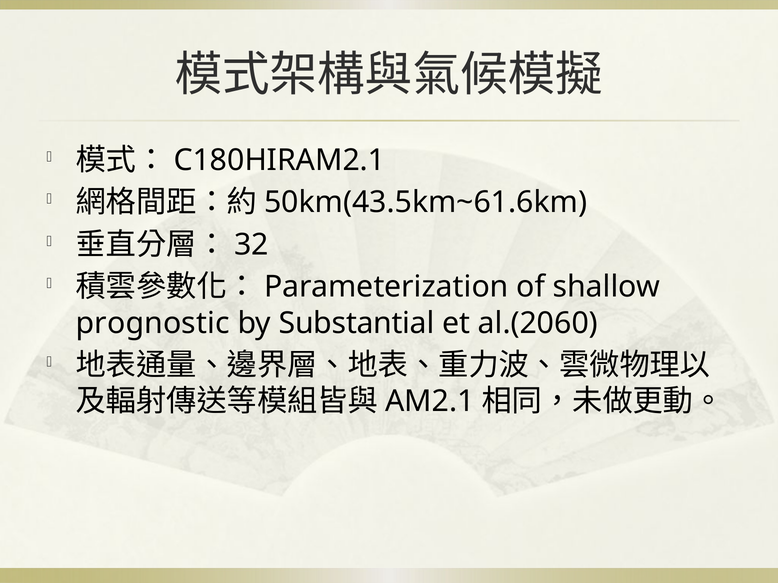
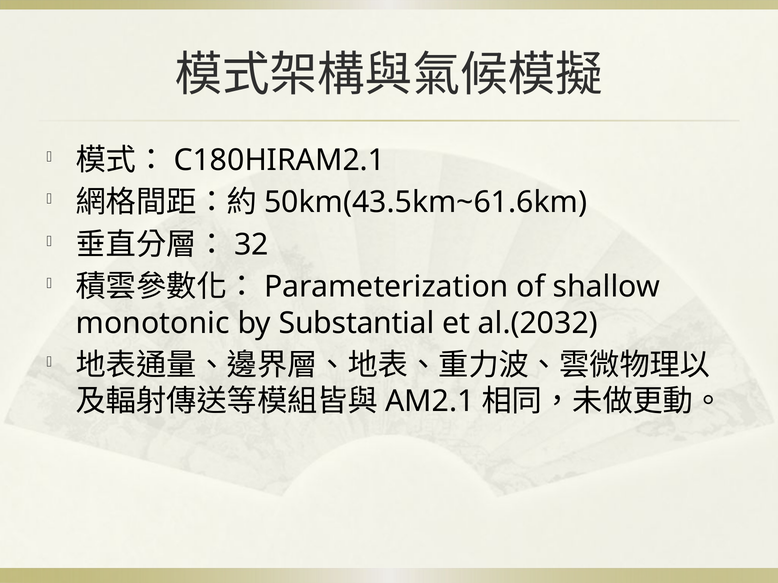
prognostic: prognostic -> monotonic (153, 323)
al.(2060: al.(2060 -> al.(2032 (538, 323)
